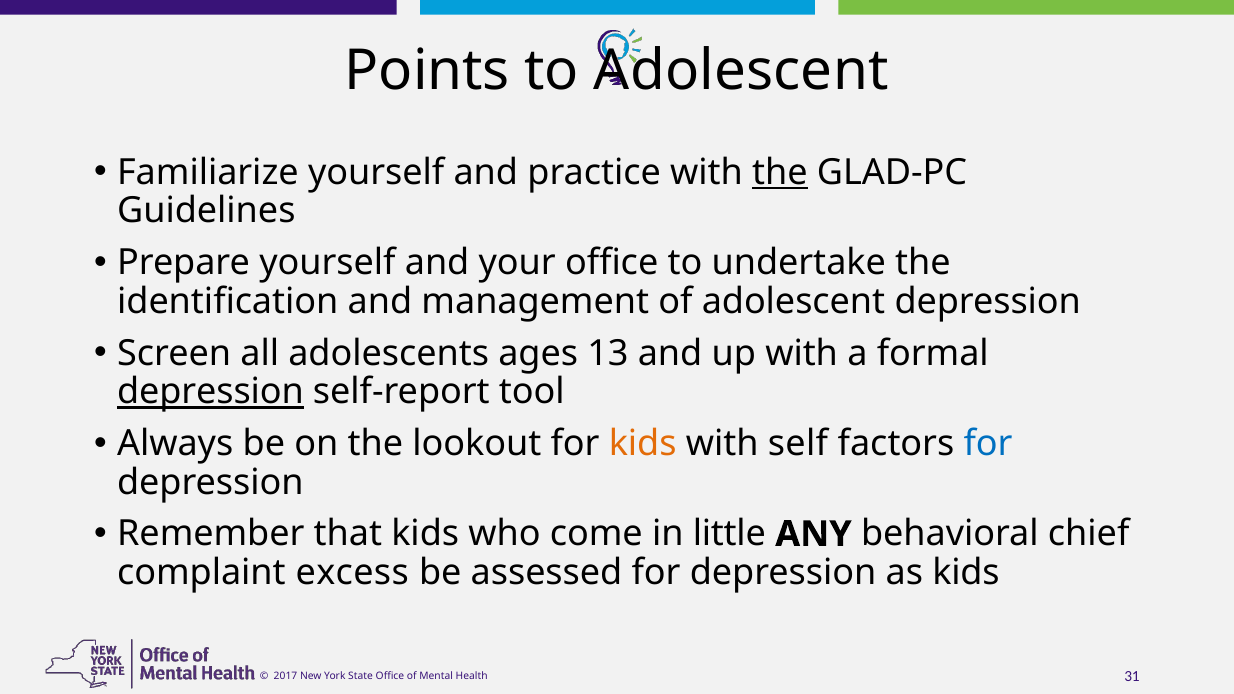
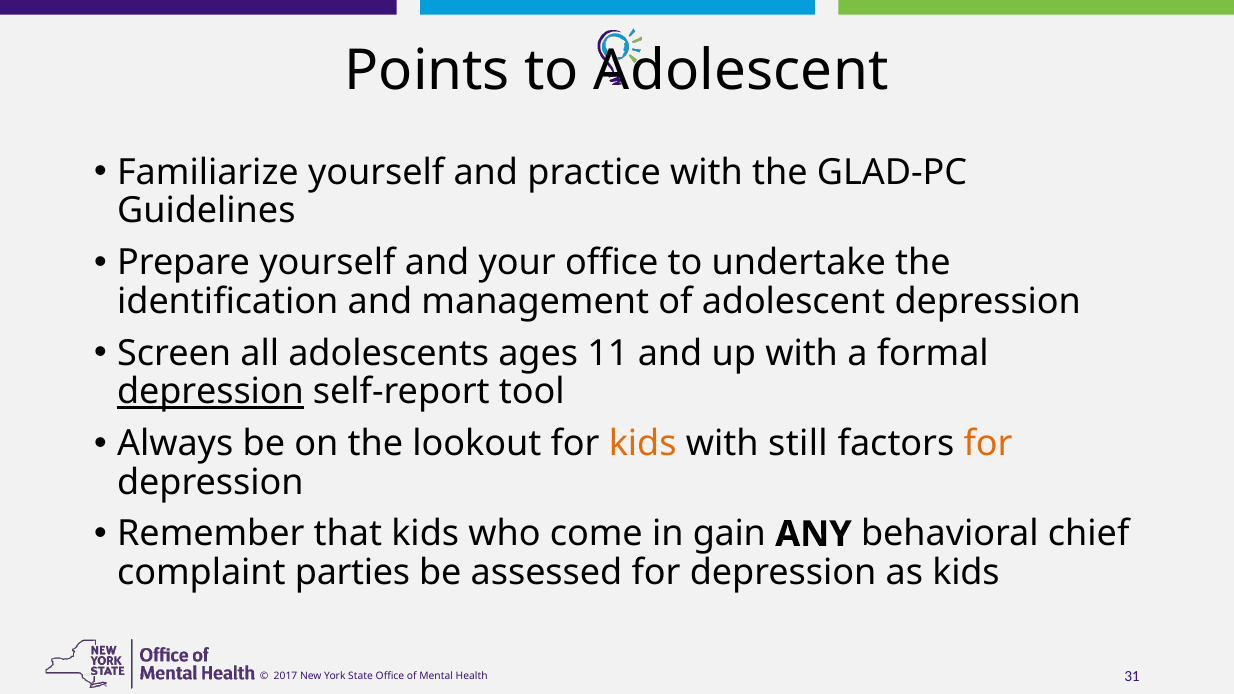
the underline: present -> none (780, 172)
13: 13 -> 11 (608, 353)
self: self -> still (798, 444)
for colour: blue -> orange (988, 444)
little: little -> gain (729, 534)
excess: excess -> parties (353, 573)
